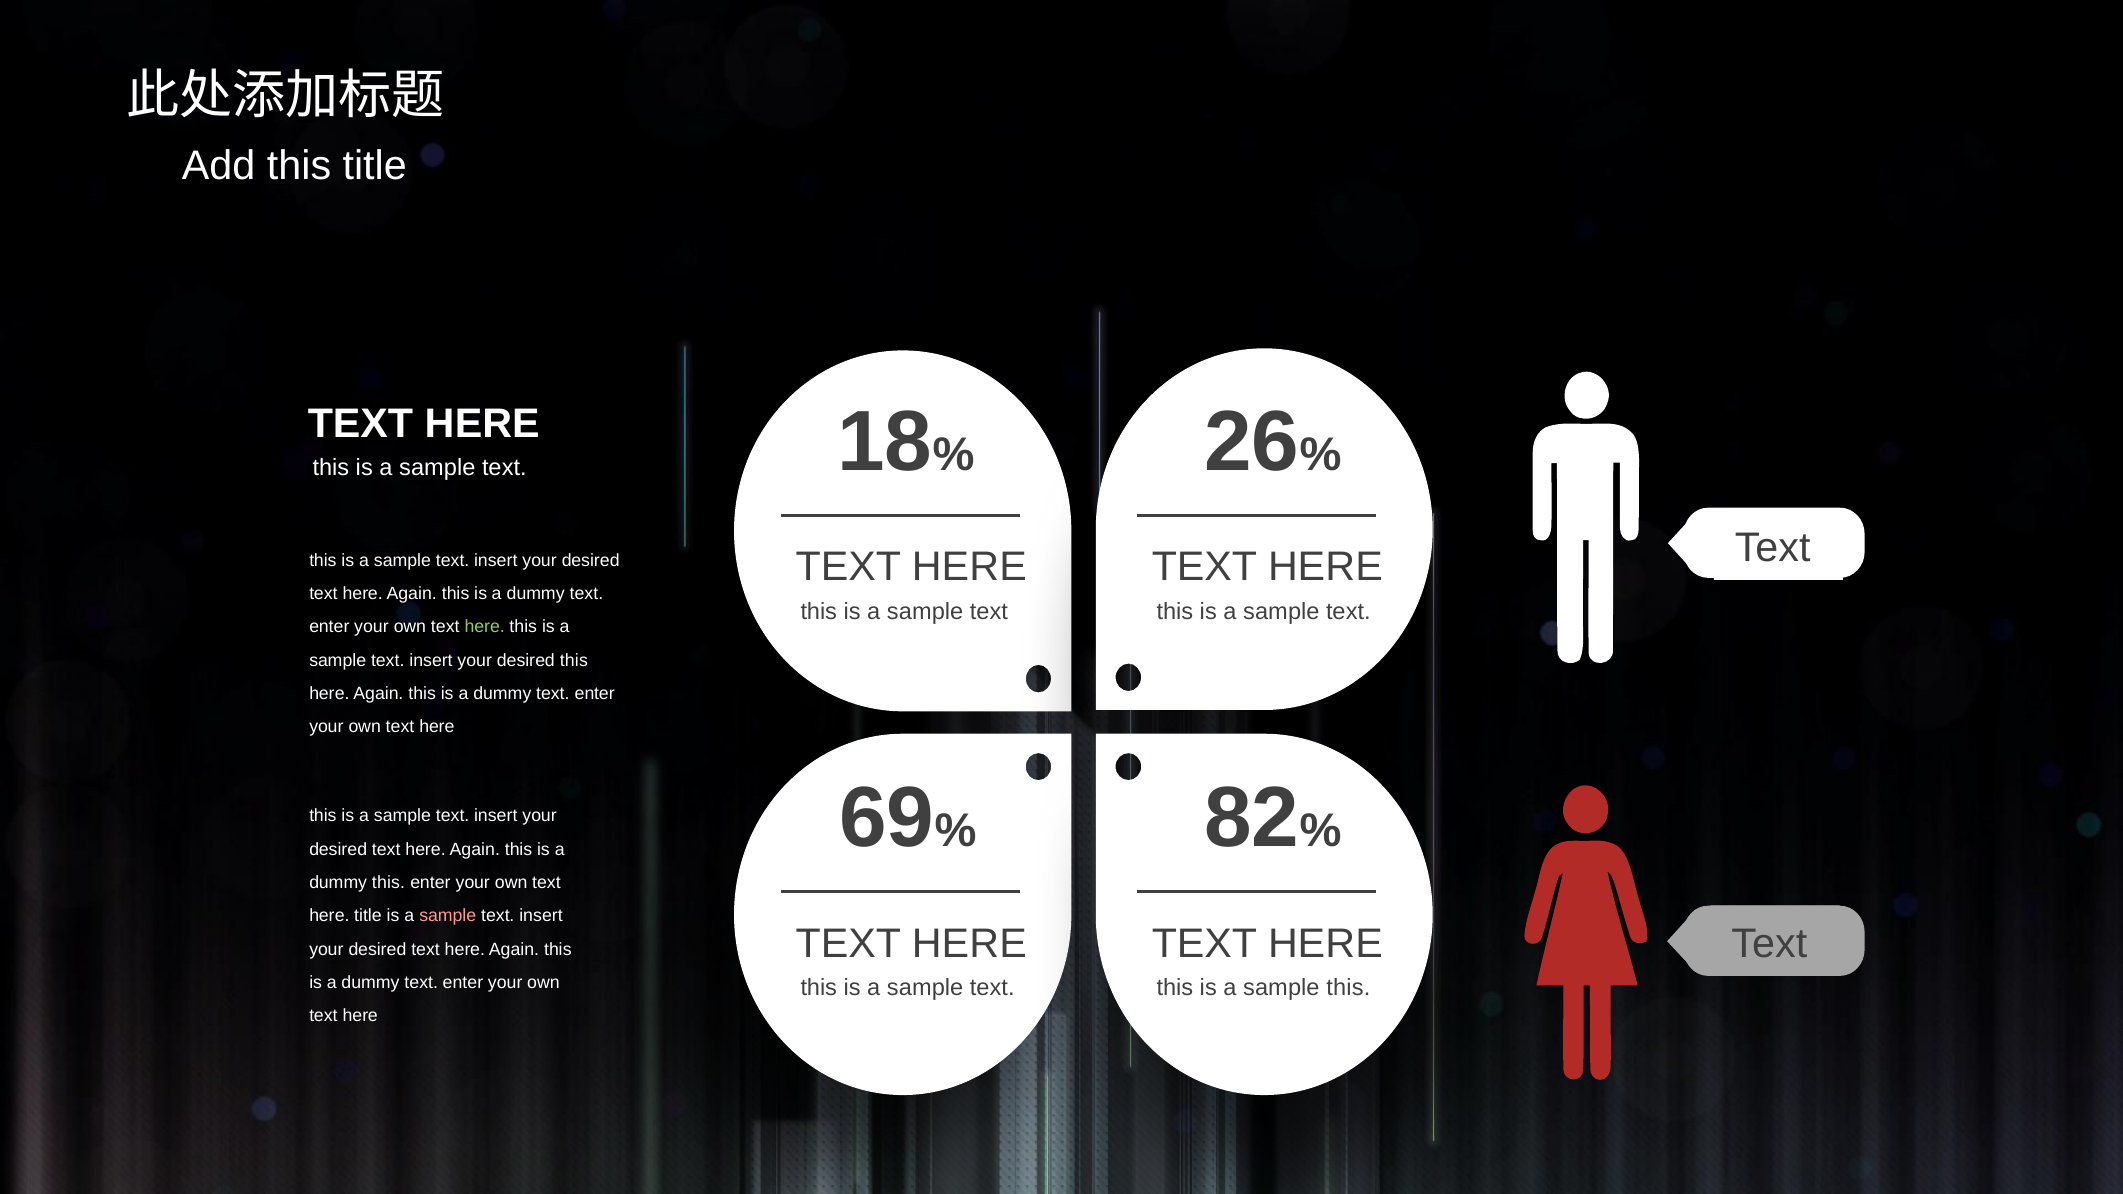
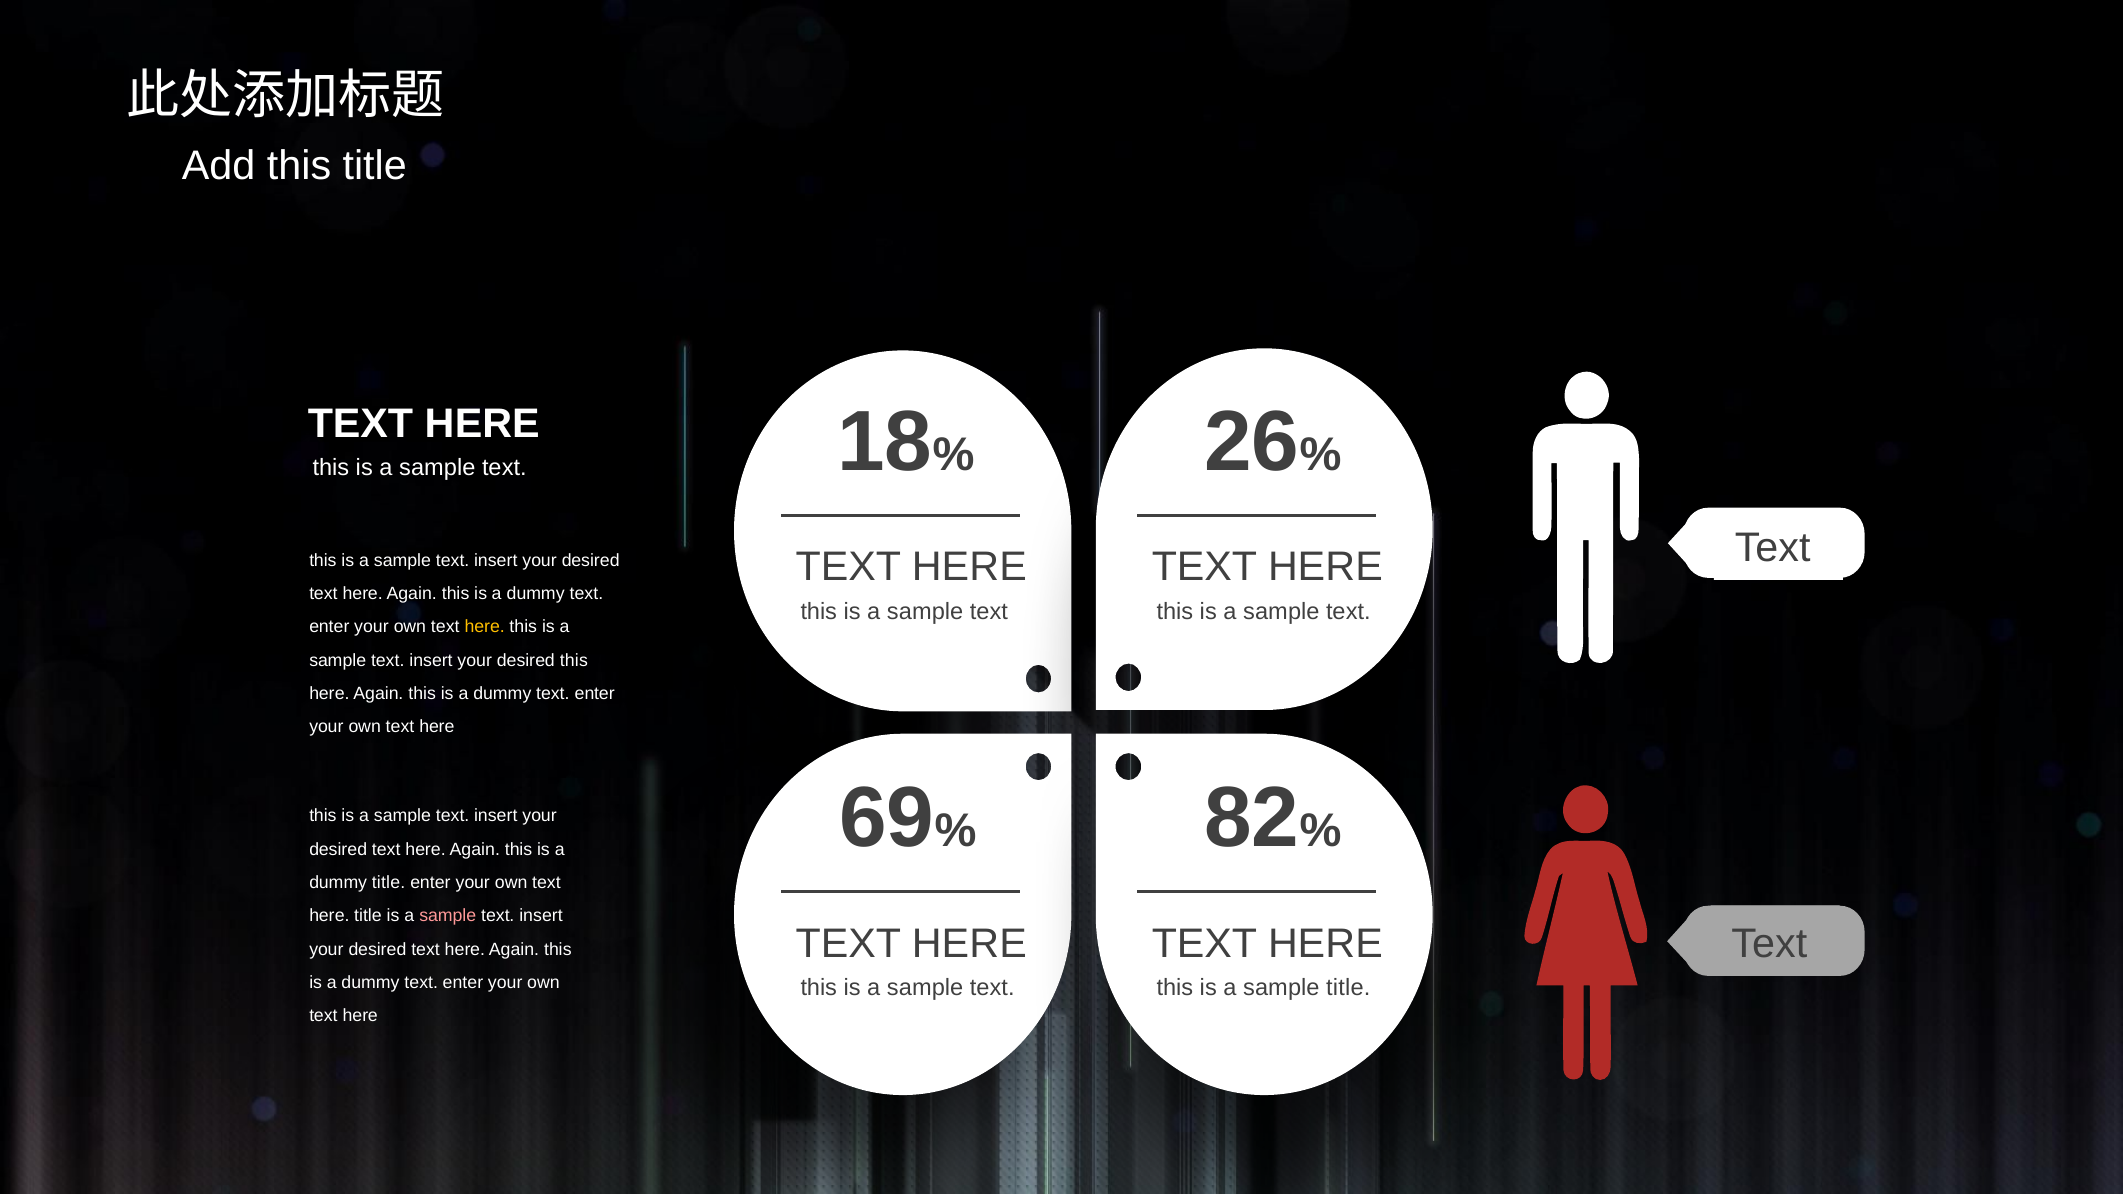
here colour: light green -> yellow (485, 627)
dummy this: this -> title (389, 883)
sample this: this -> title (1348, 988)
